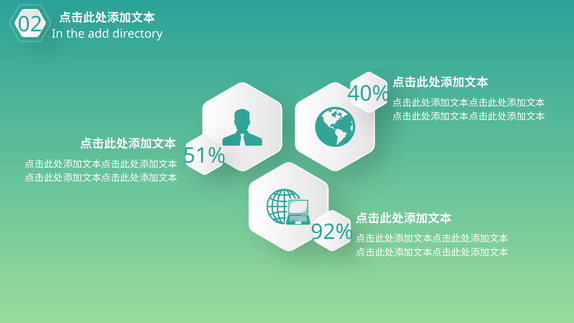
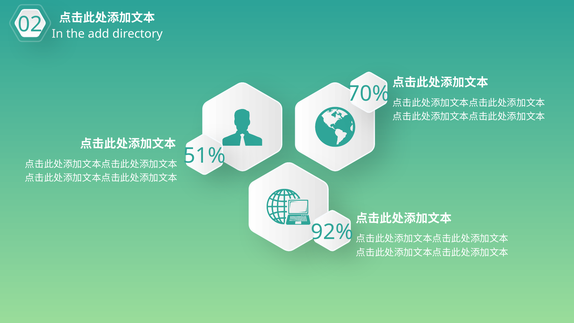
40%: 40% -> 70% (369, 94)
